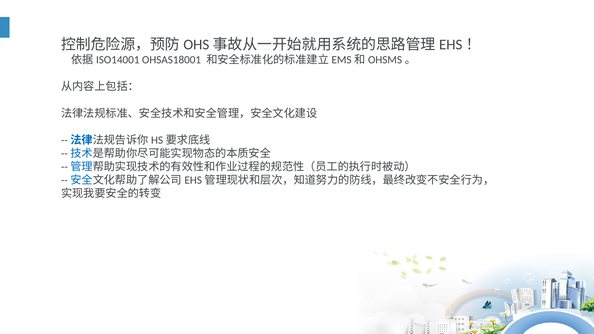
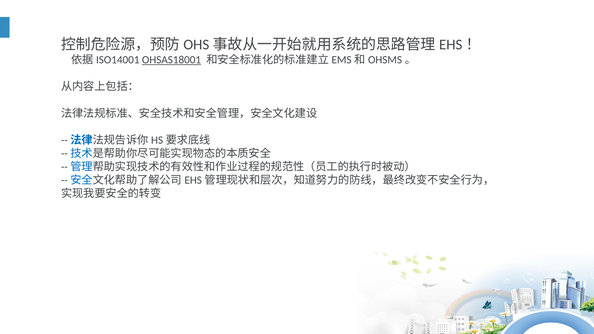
OHSAS18001 underline: none -> present (172, 60)
